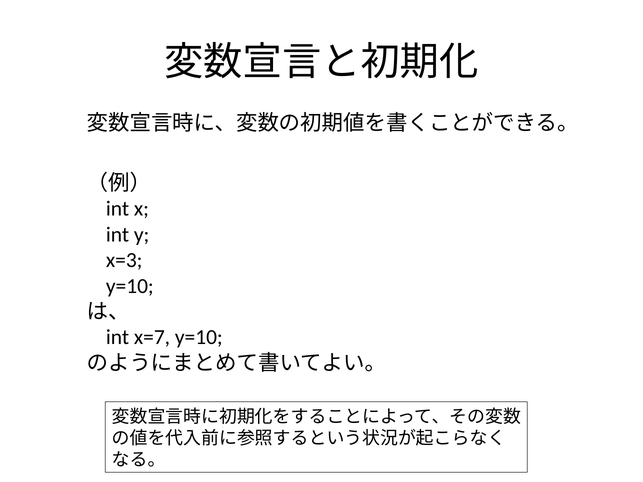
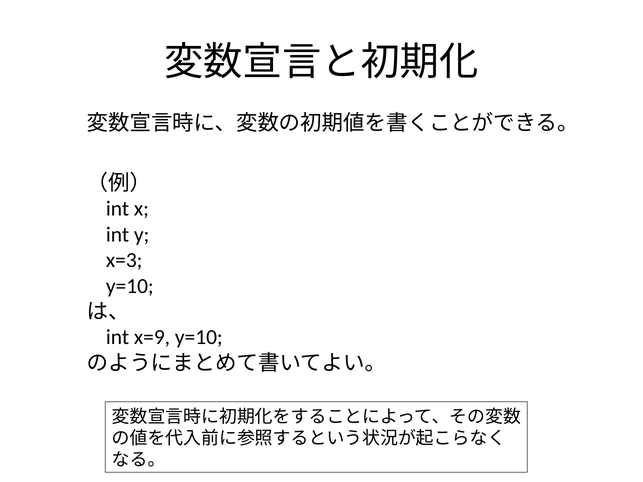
x=7: x=7 -> x=9 (152, 338)
